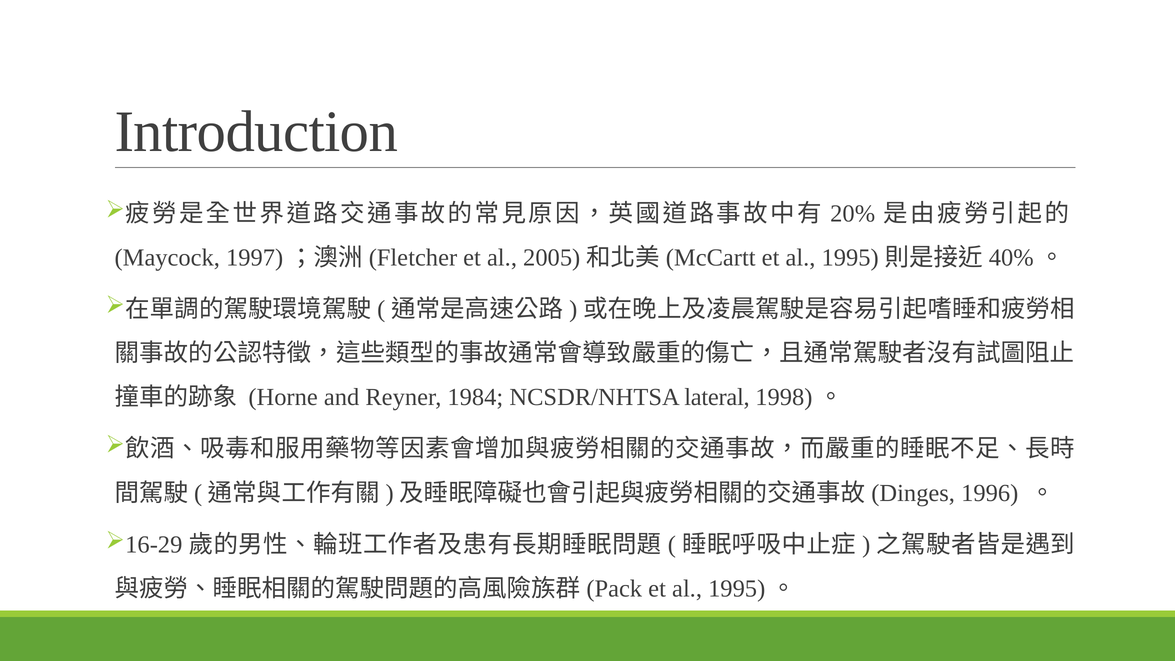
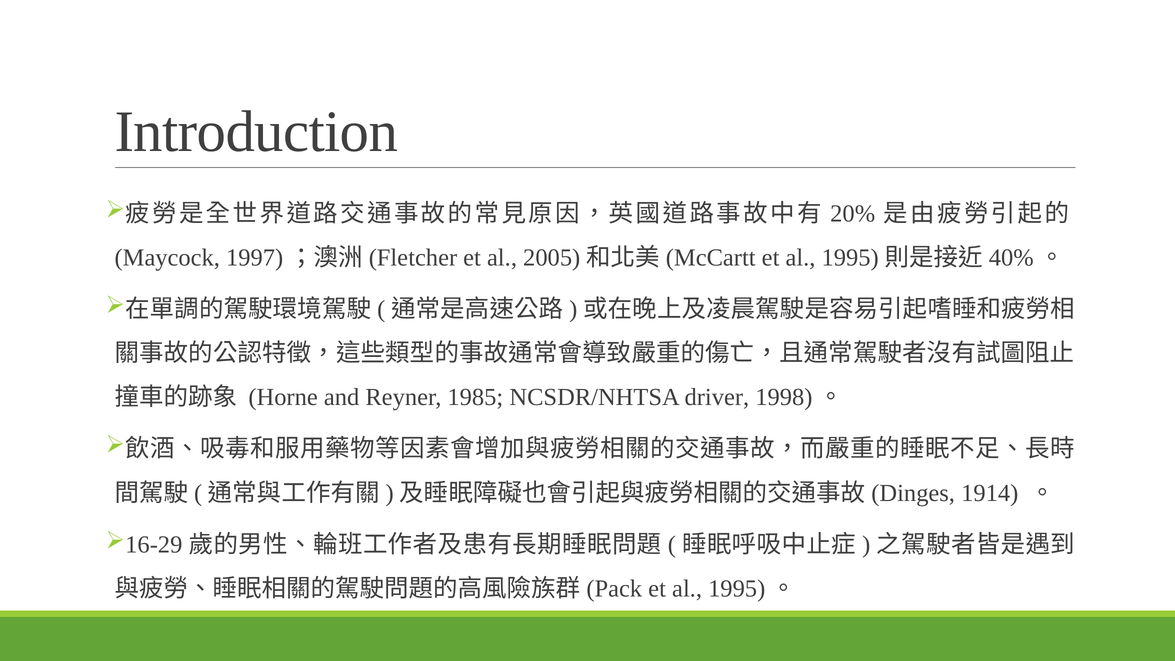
1984: 1984 -> 1985 (475, 397)
lateral: lateral -> driver (717, 397)
1996: 1996 -> 1914 (990, 493)
